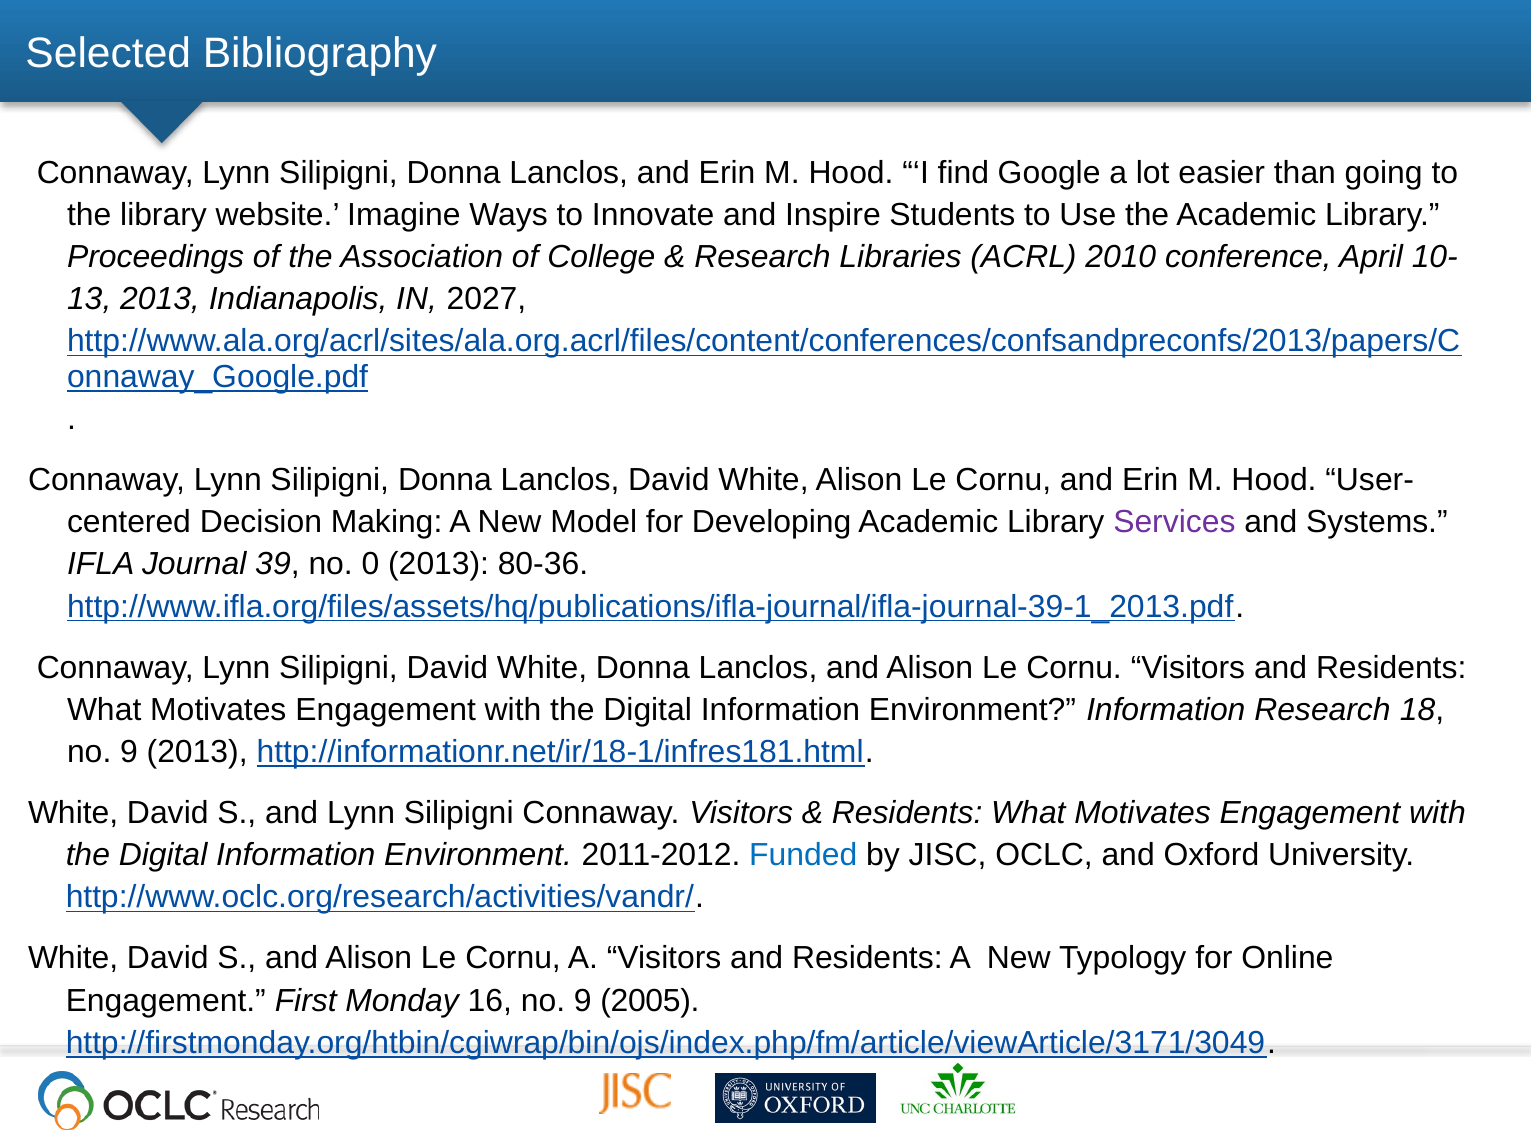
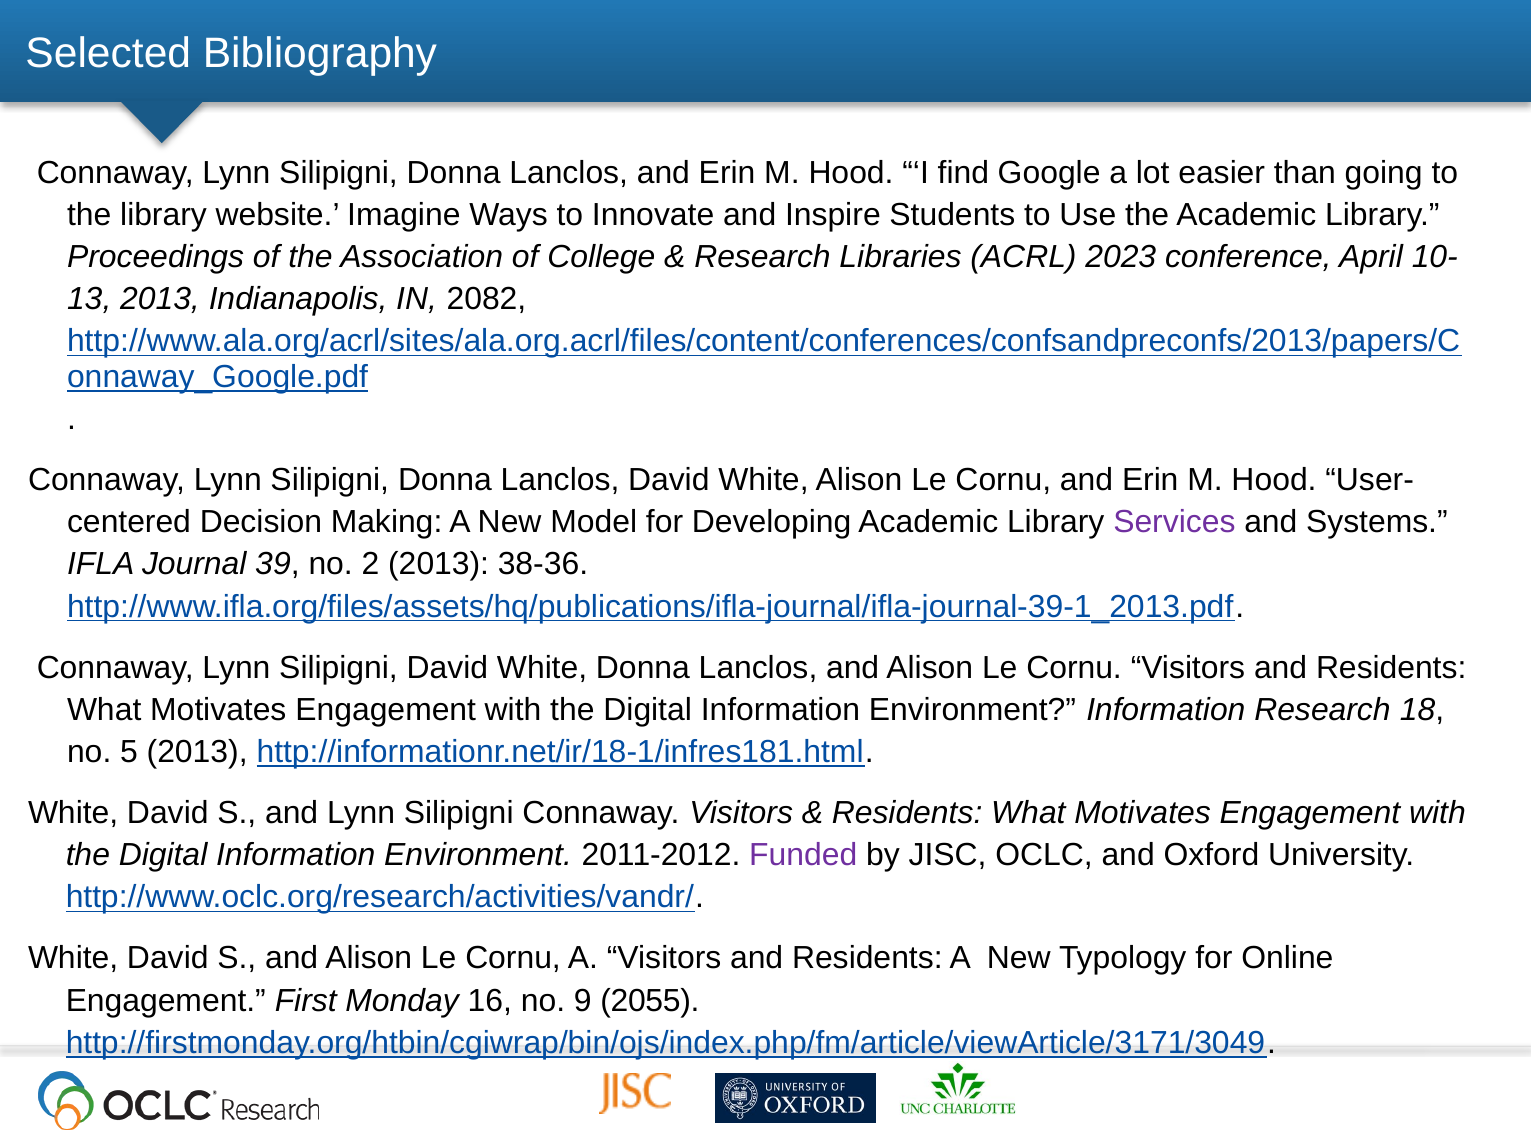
2010: 2010 -> 2023 (1121, 257)
2027: 2027 -> 2082 (486, 299)
0: 0 -> 2 (370, 565)
80-36: 80-36 -> 38-36 (543, 565)
9: 9 -> 5 (129, 752)
Funded colour: blue -> purple (803, 855)
2005: 2005 -> 2055 (650, 1001)
